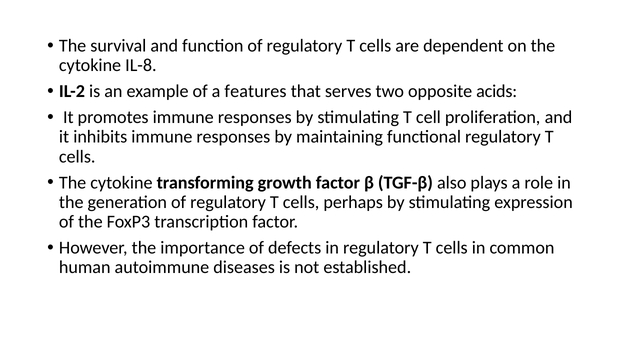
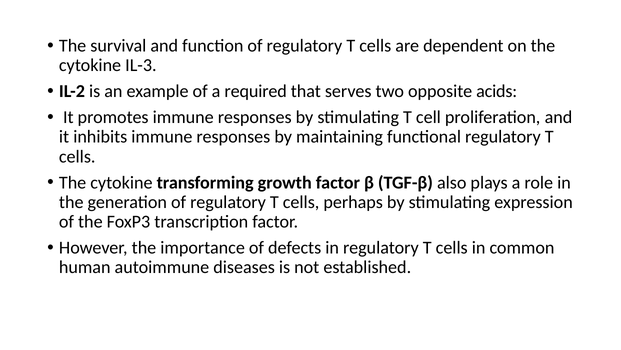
IL-8: IL-8 -> IL-3 (141, 65)
features: features -> required (256, 91)
